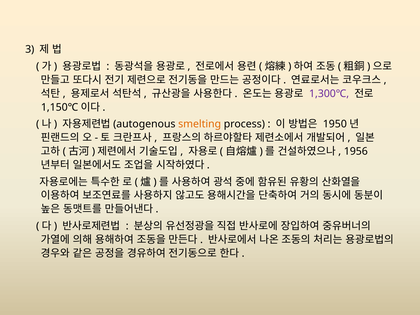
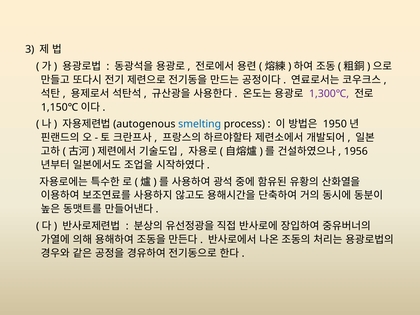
smelting colour: orange -> blue (200, 124)
